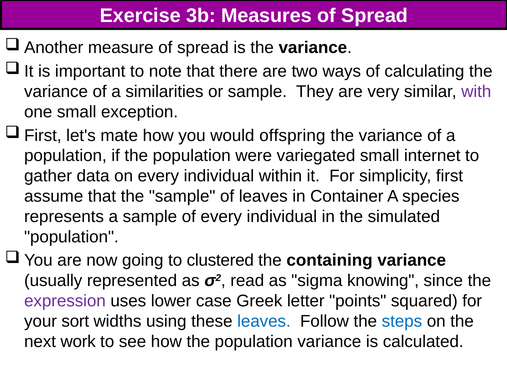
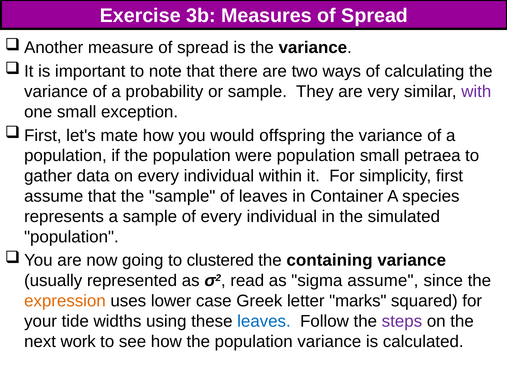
similarities: similarities -> probability (164, 92)
were variegated: variegated -> population (316, 156)
internet: internet -> petraea (432, 156)
sigma knowing: knowing -> assume (383, 281)
expression colour: purple -> orange (65, 301)
points: points -> marks (358, 301)
sort: sort -> tide (75, 321)
steps colour: blue -> purple (402, 321)
